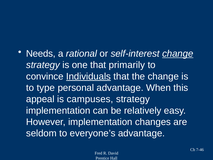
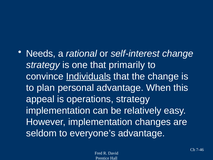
change underline: present -> none (178, 54)
type: type -> plan (46, 88)
campuses: campuses -> operations (90, 99)
